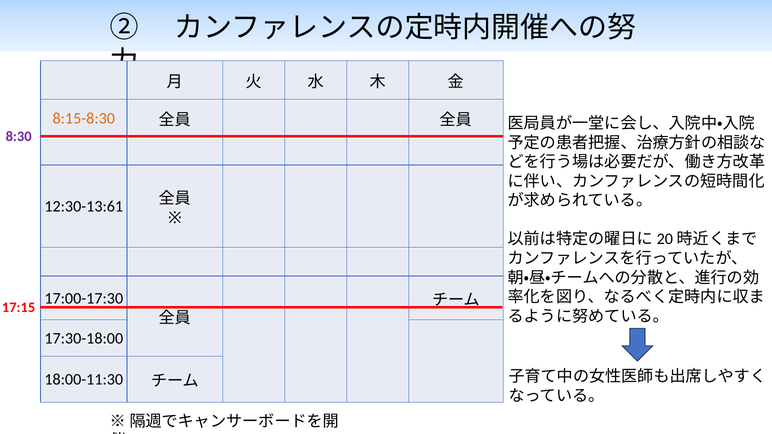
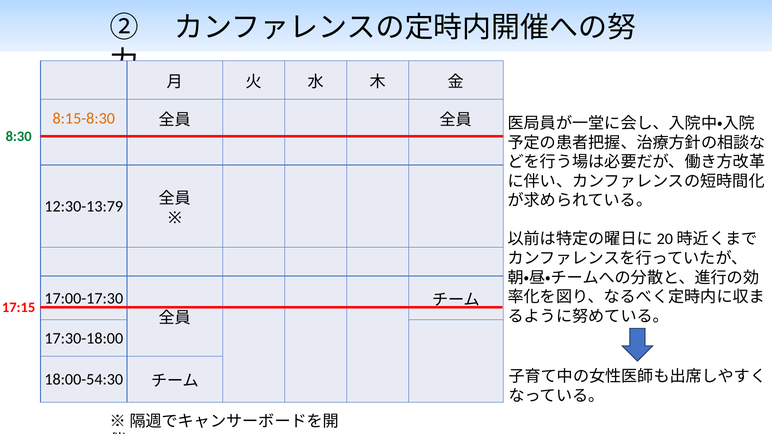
8:30 colour: purple -> green (19, 137)
12:30-13:61: 12:30-13:61 -> 12:30-13:79 (84, 207)
18:00-11:30: 18:00-11:30 -> 18:00-54:30 (84, 380)
